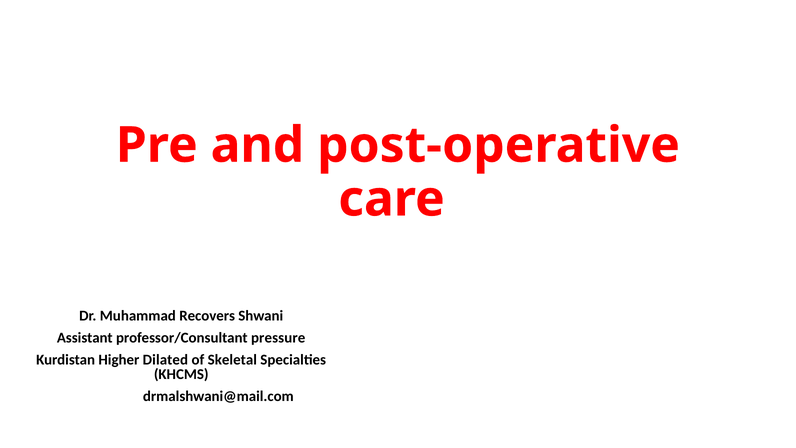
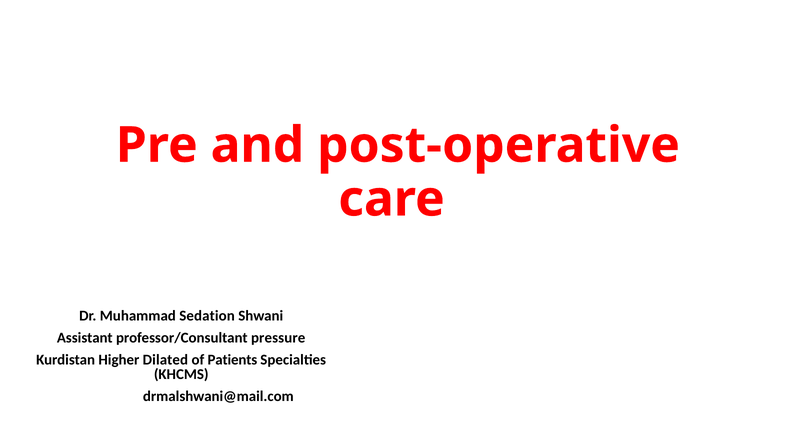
Recovers: Recovers -> Sedation (207, 316)
Skeletal: Skeletal -> Patients (232, 359)
